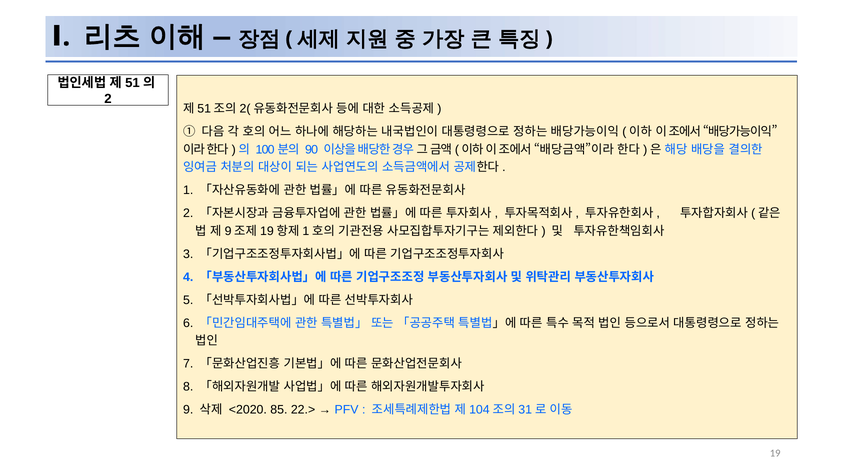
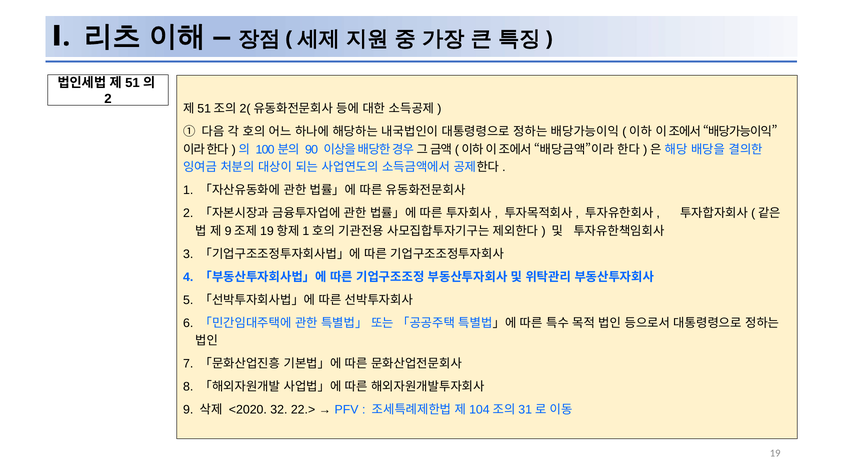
85: 85 -> 32 (279, 410)
